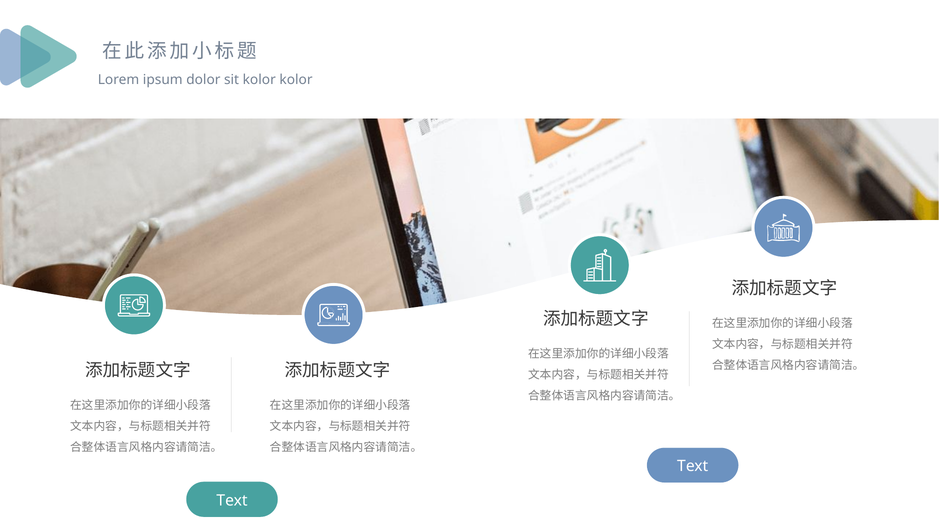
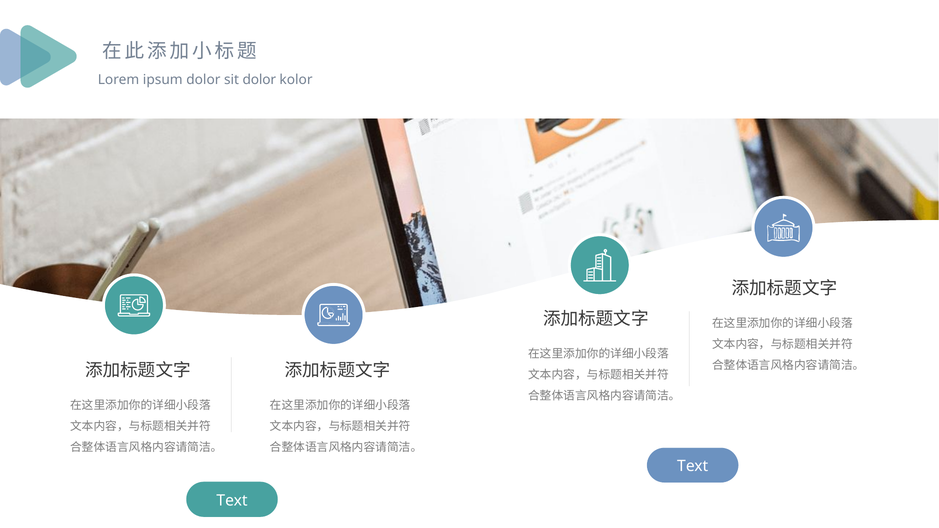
sit kolor: kolor -> dolor (259, 80)
